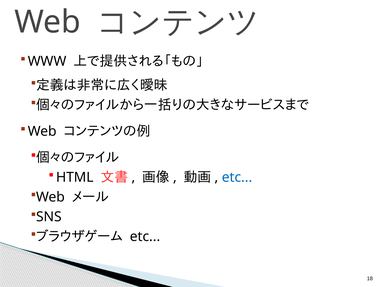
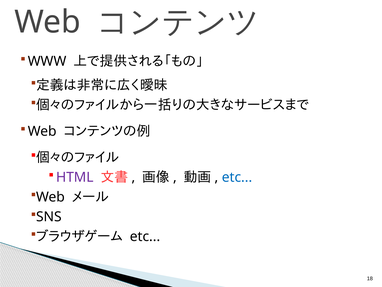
HTML colour: black -> purple (75, 177)
